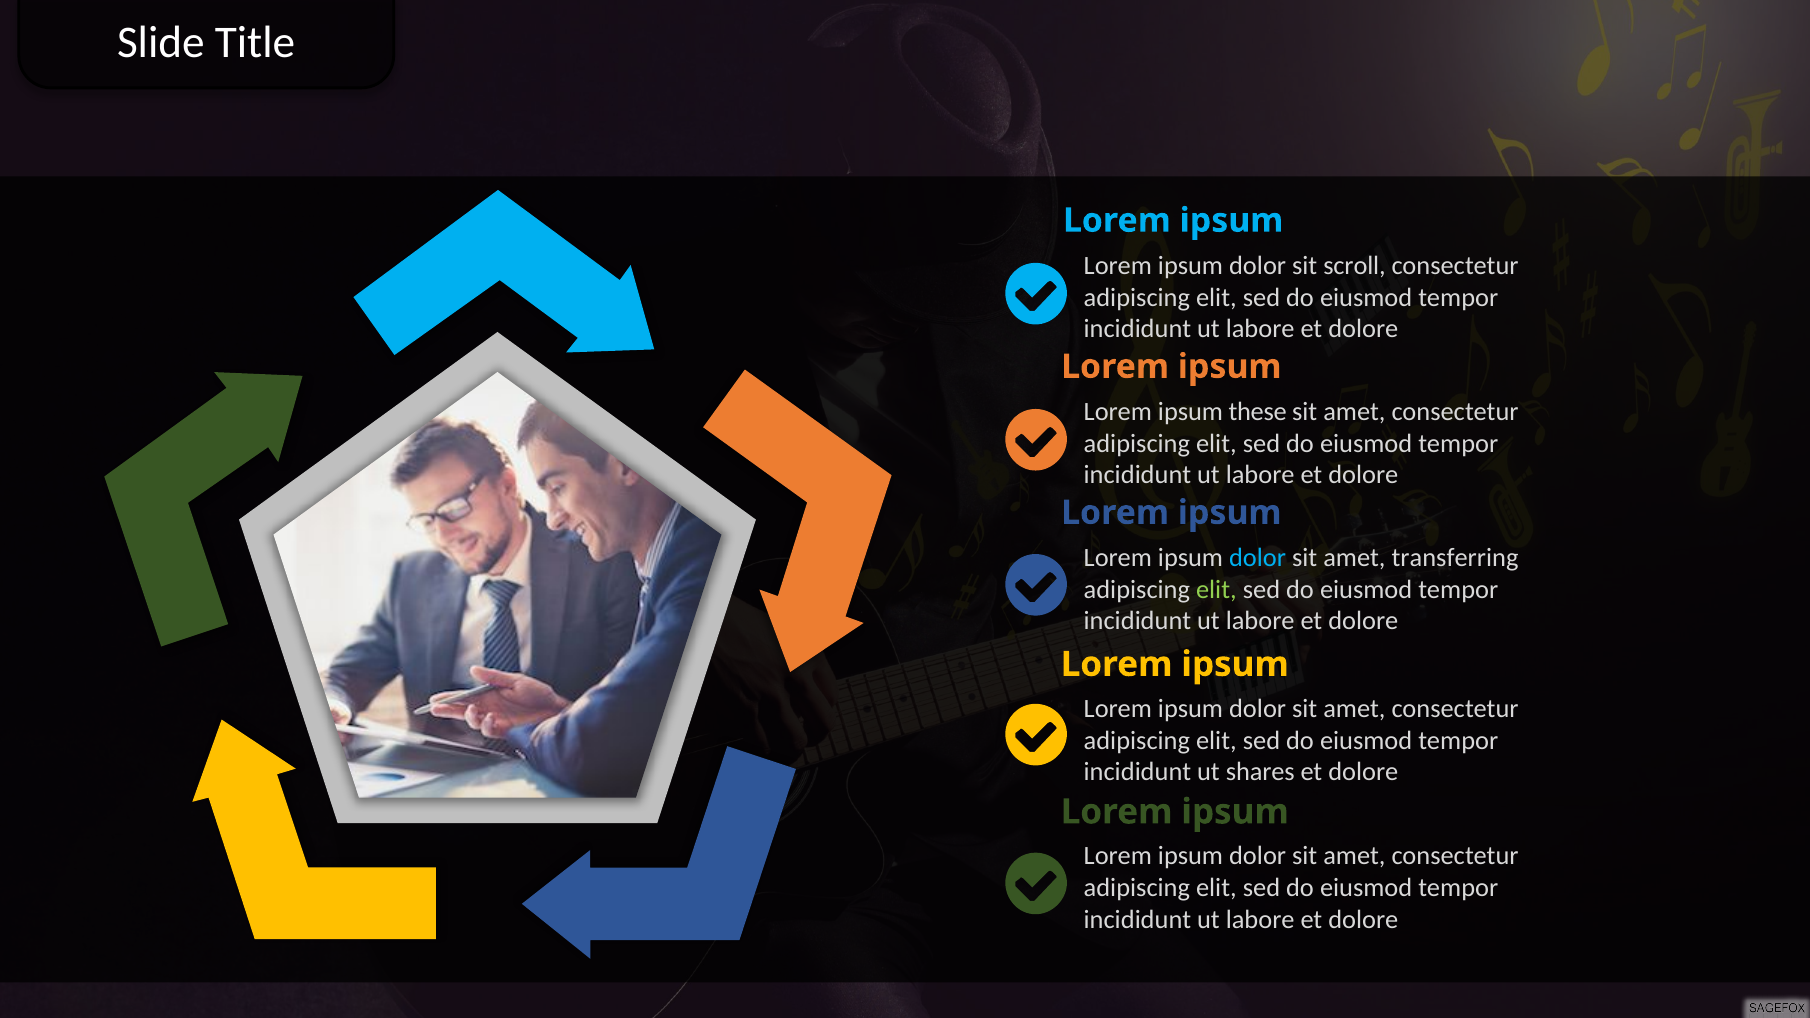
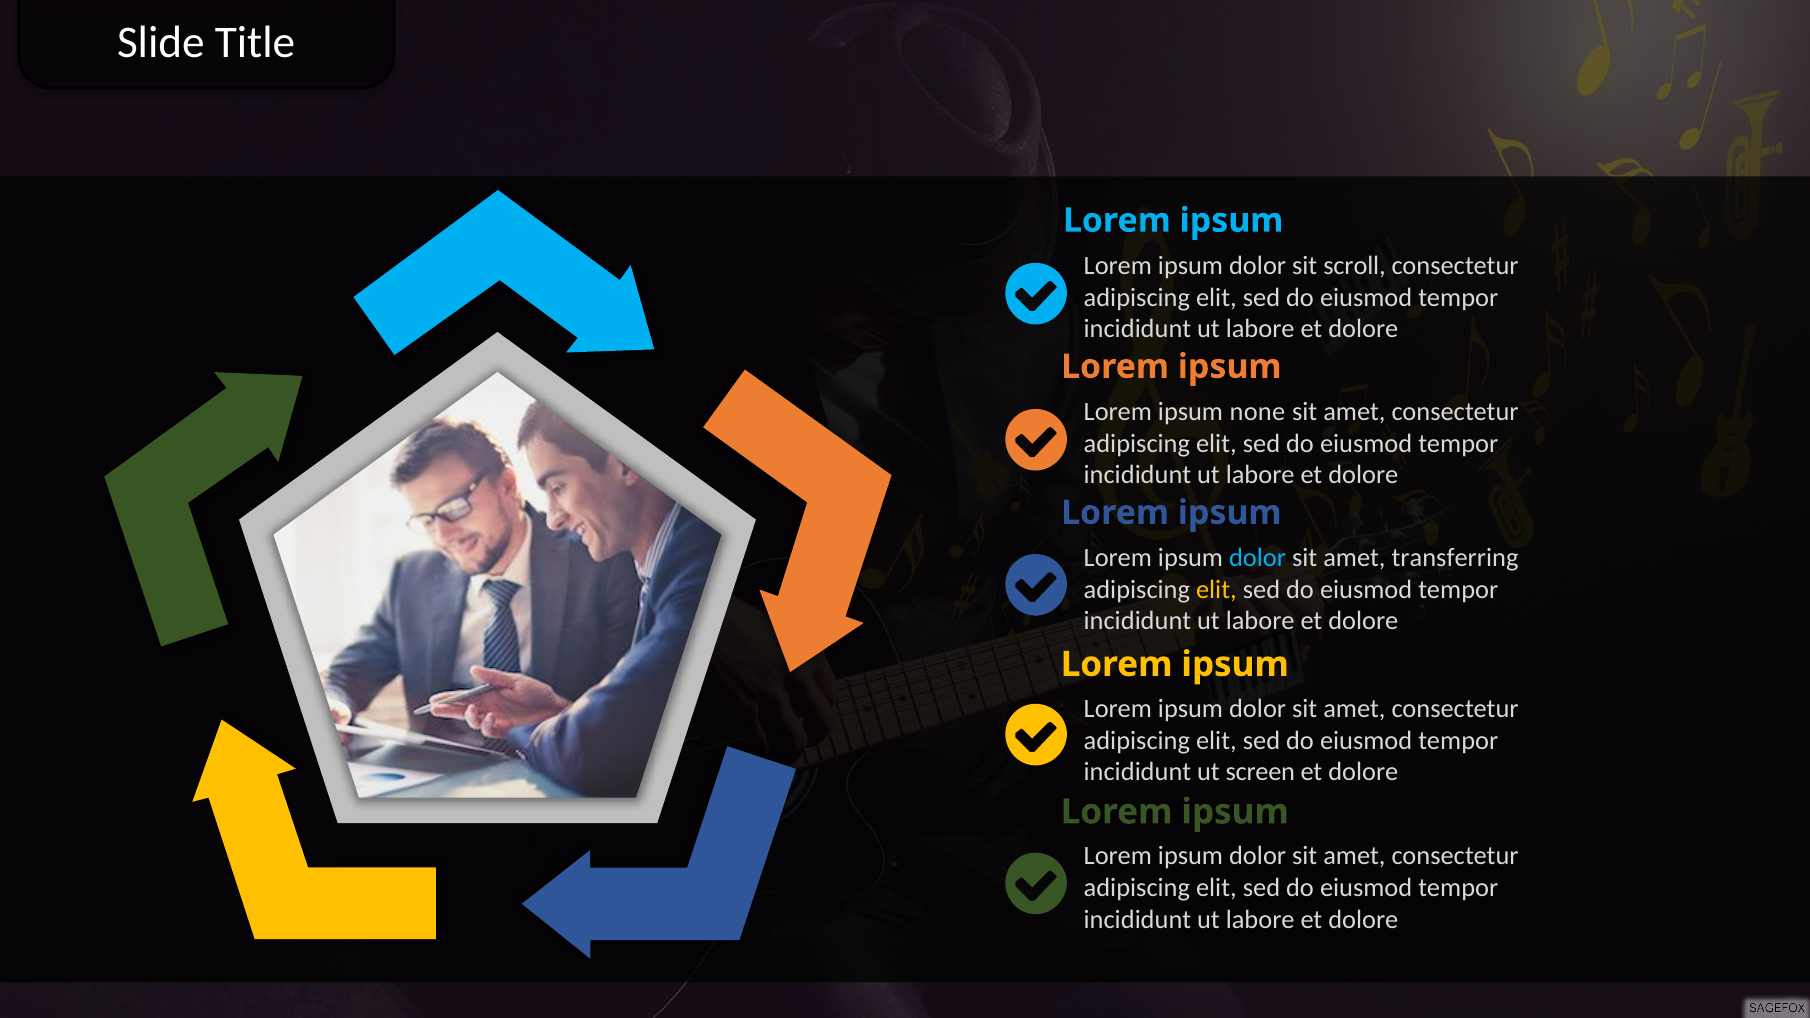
these: these -> none (1257, 412)
elit colour: light green -> yellow (1216, 590)
shares: shares -> screen (1260, 772)
